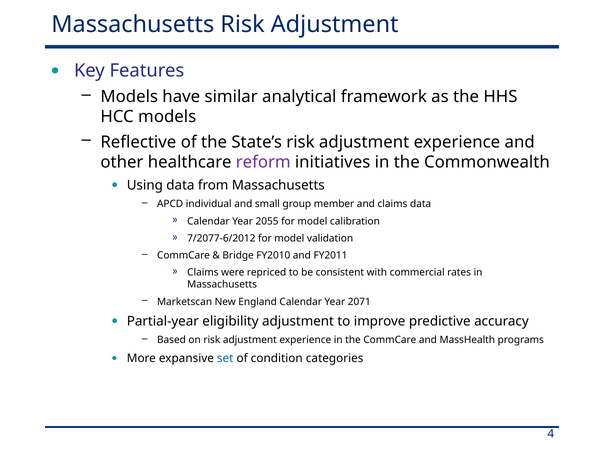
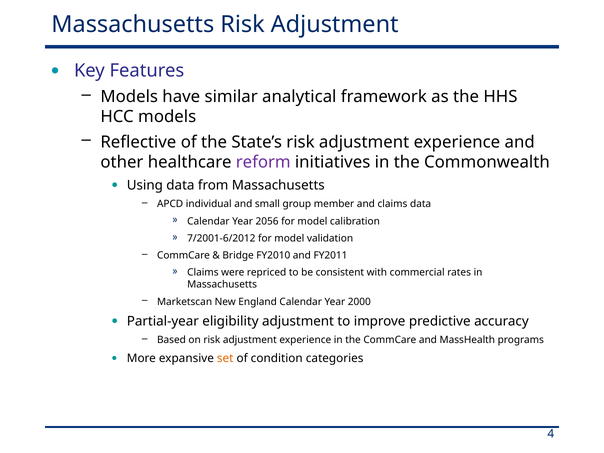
2055: 2055 -> 2056 (267, 221)
7/2077-6/2012: 7/2077-6/2012 -> 7/2001-6/2012 (221, 238)
2071: 2071 -> 2000 (359, 302)
set colour: blue -> orange (225, 358)
